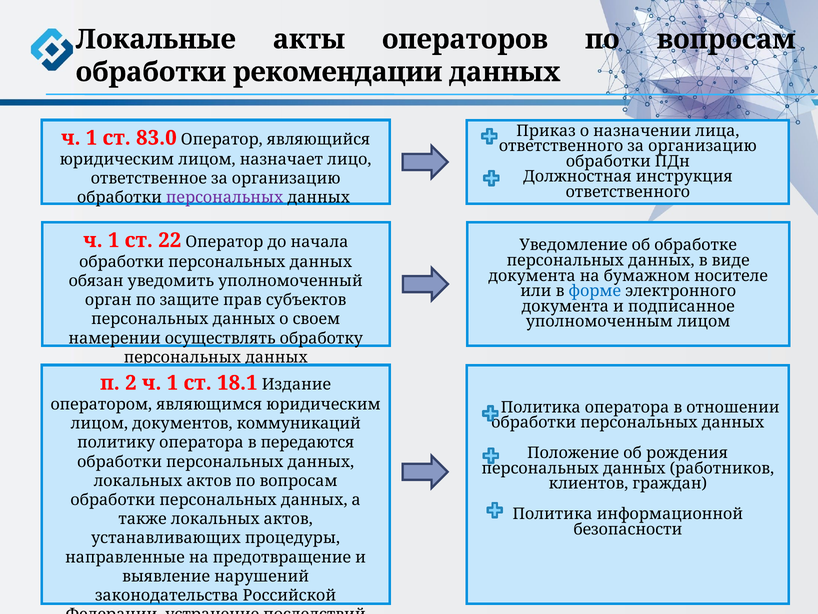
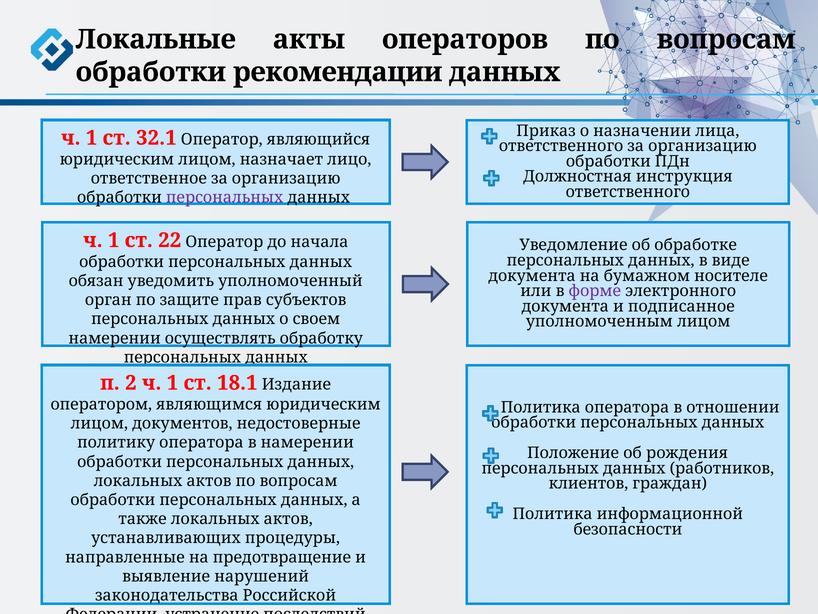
83.0: 83.0 -> 32.1 (156, 138)
форме colour: blue -> purple (595, 291)
коммуникаций: коммуникаций -> недостоверные (299, 423)
в передаются: передаются -> намерении (307, 442)
